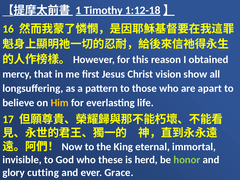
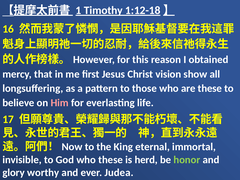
are apart: apart -> these (210, 88)
Him colour: yellow -> pink (60, 103)
cutting: cutting -> worthy (43, 173)
Grace: Grace -> Judea (119, 173)
